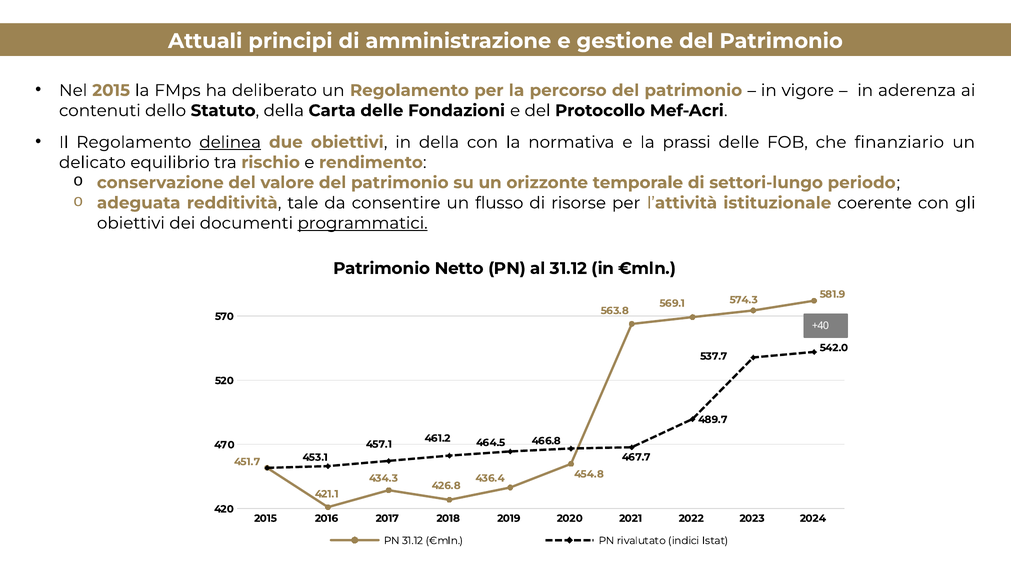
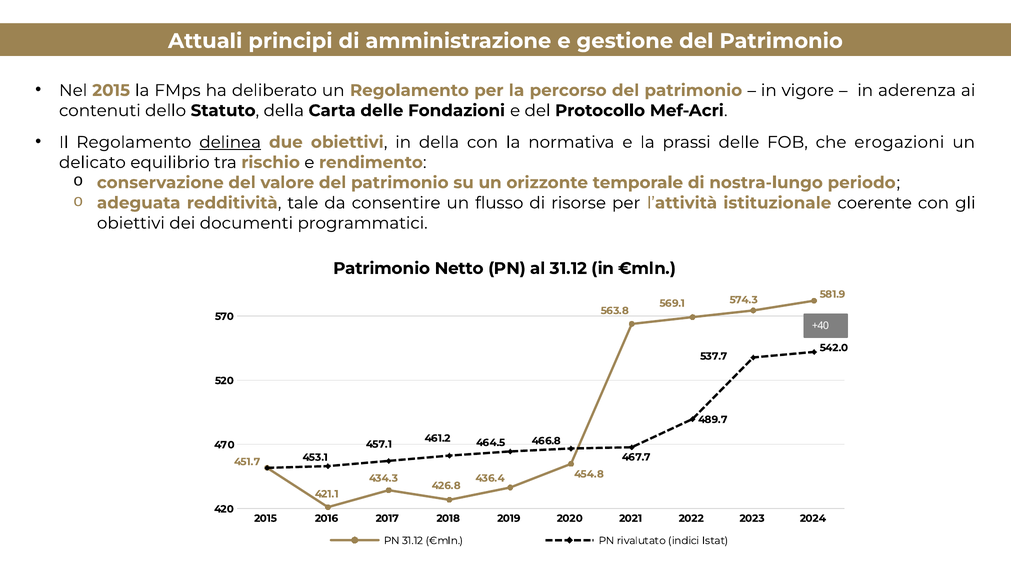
finanziario: finanziario -> erogazioni (899, 142)
settori-lungo: settori-lungo -> nostra-lungo (766, 183)
programmatici underline: present -> none (363, 223)
